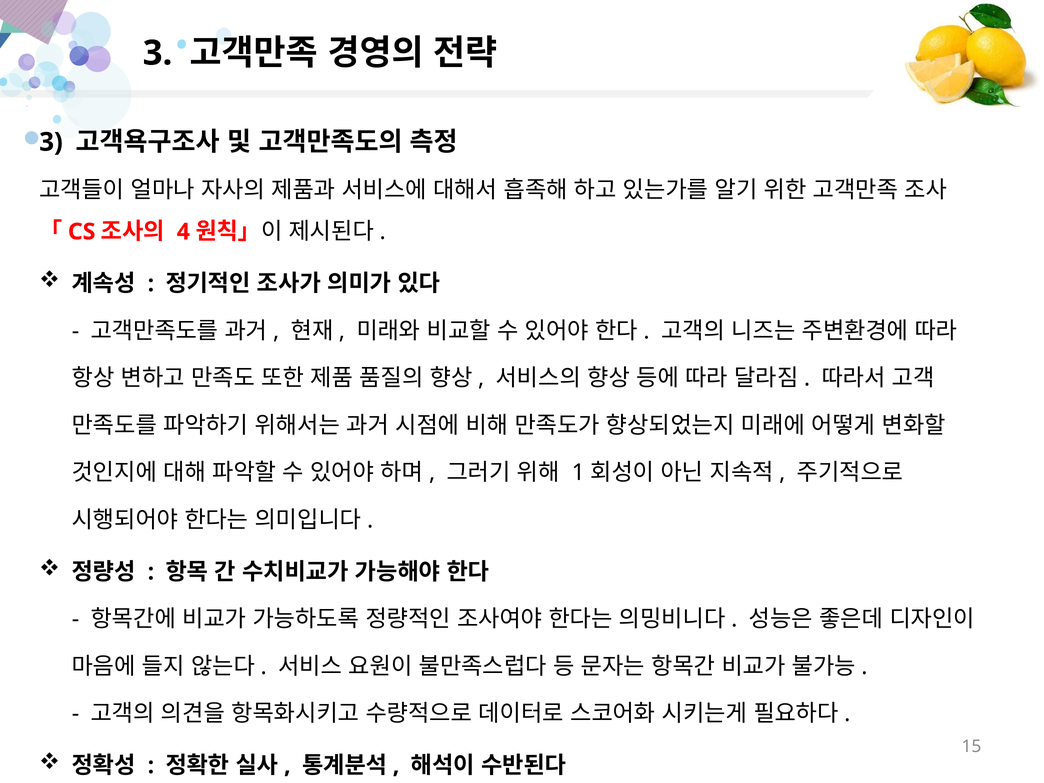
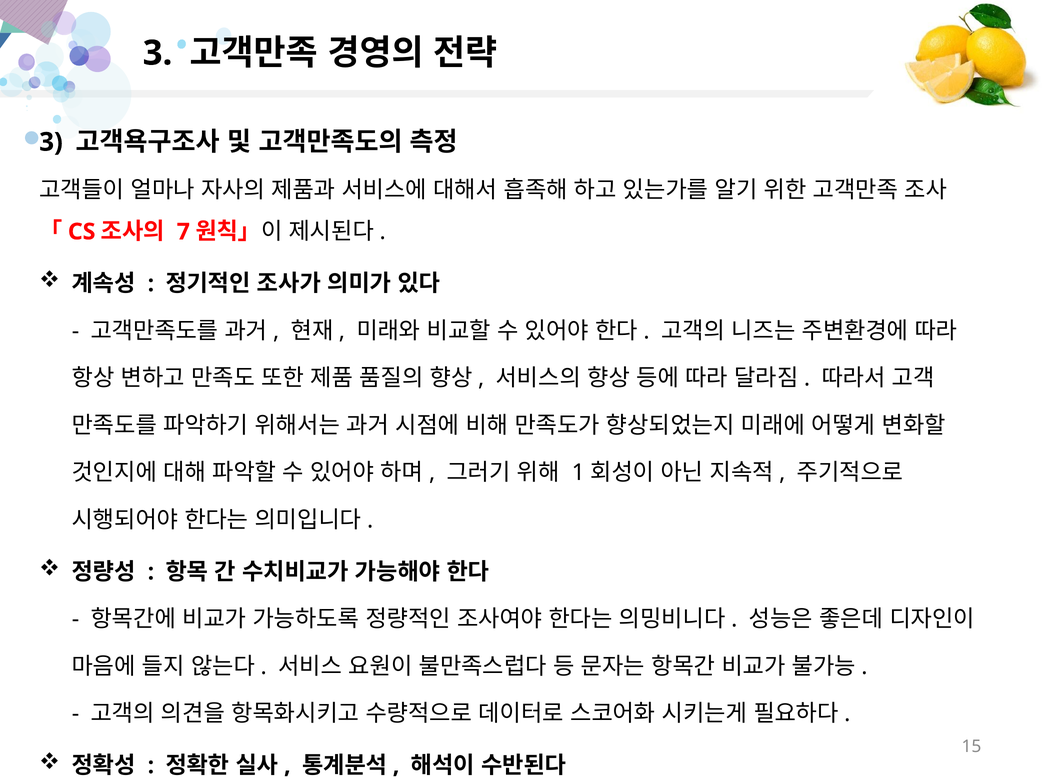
4: 4 -> 7 (183, 232)
